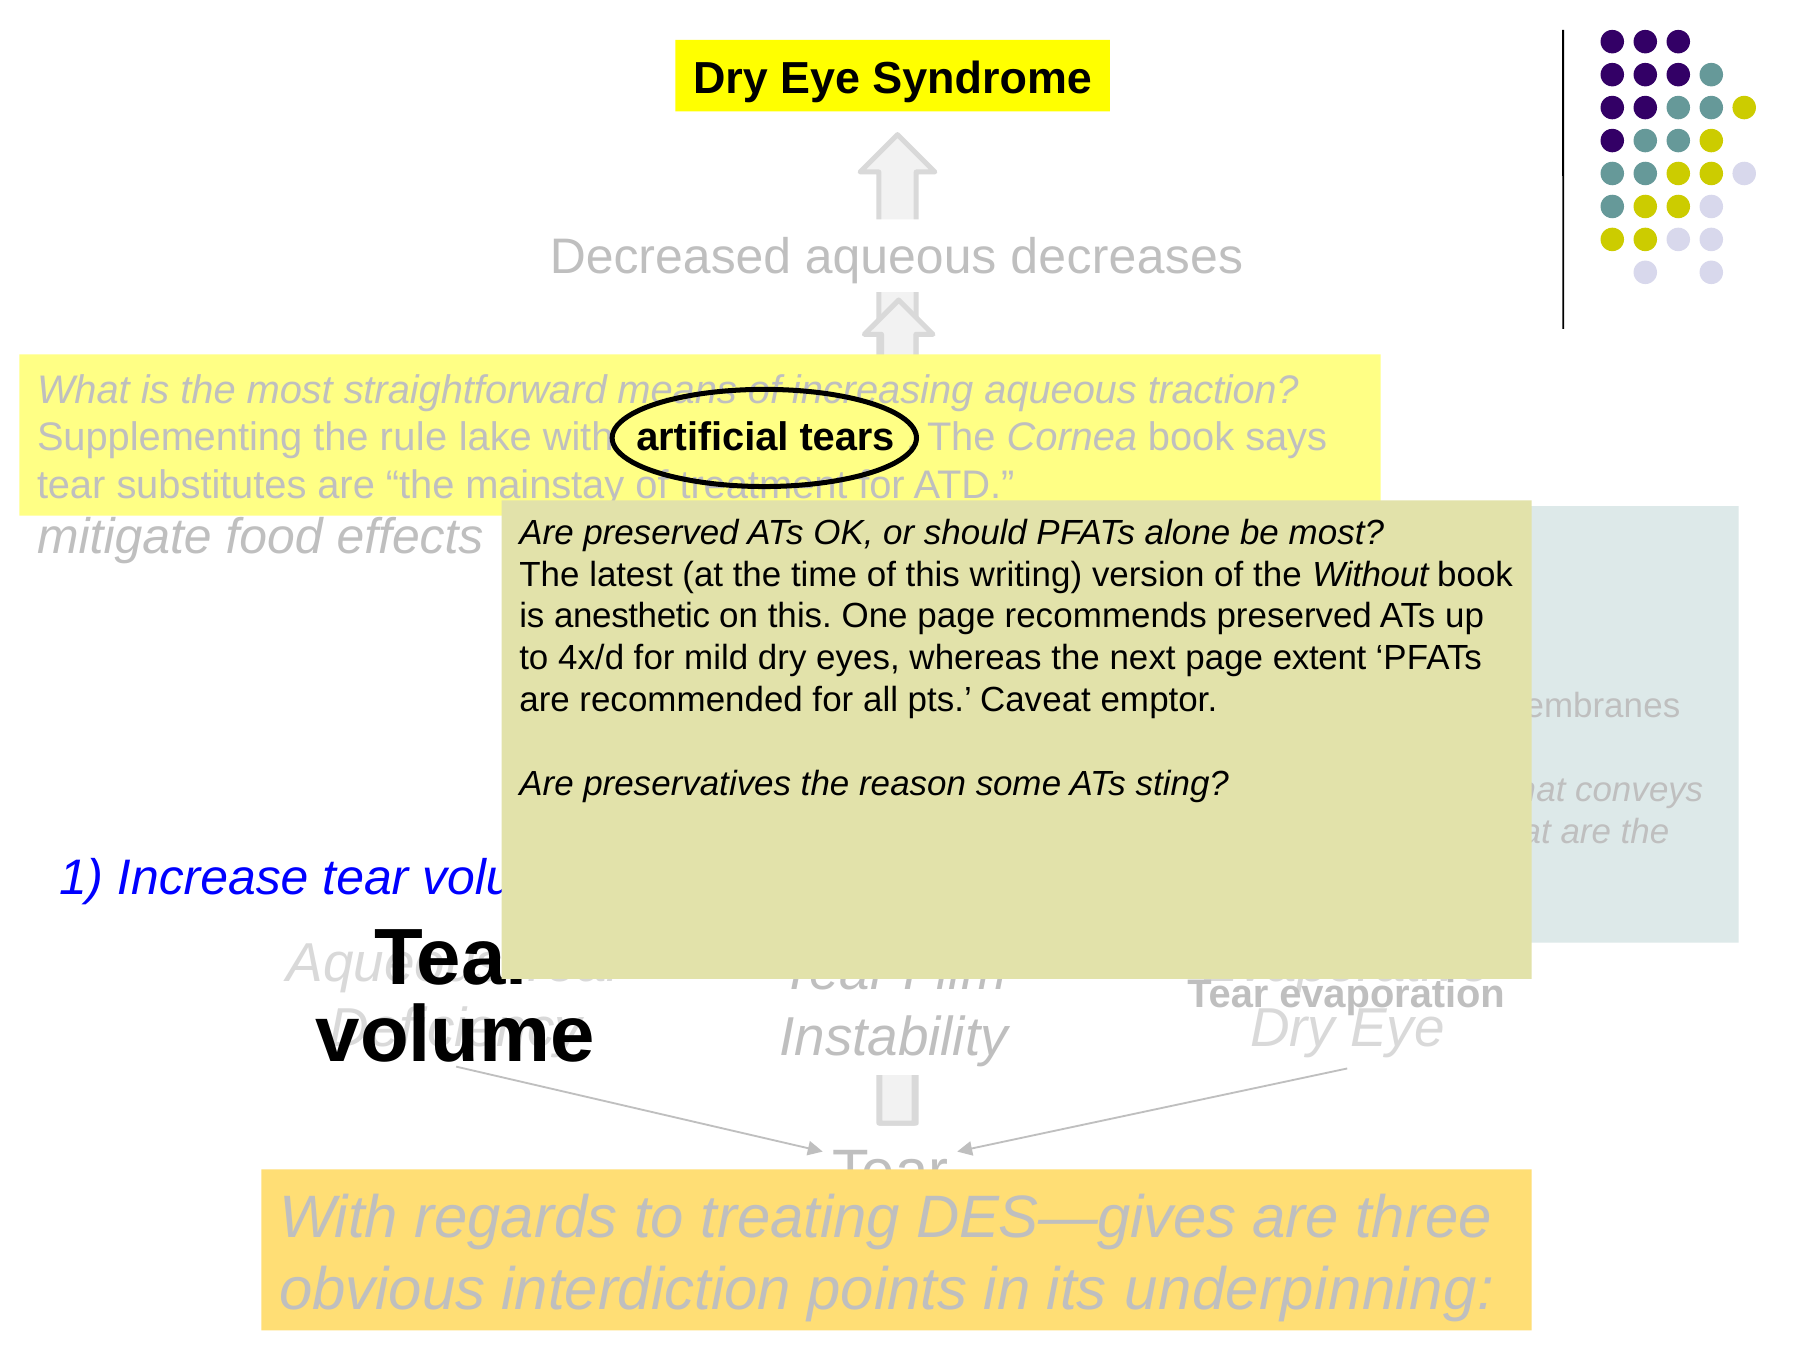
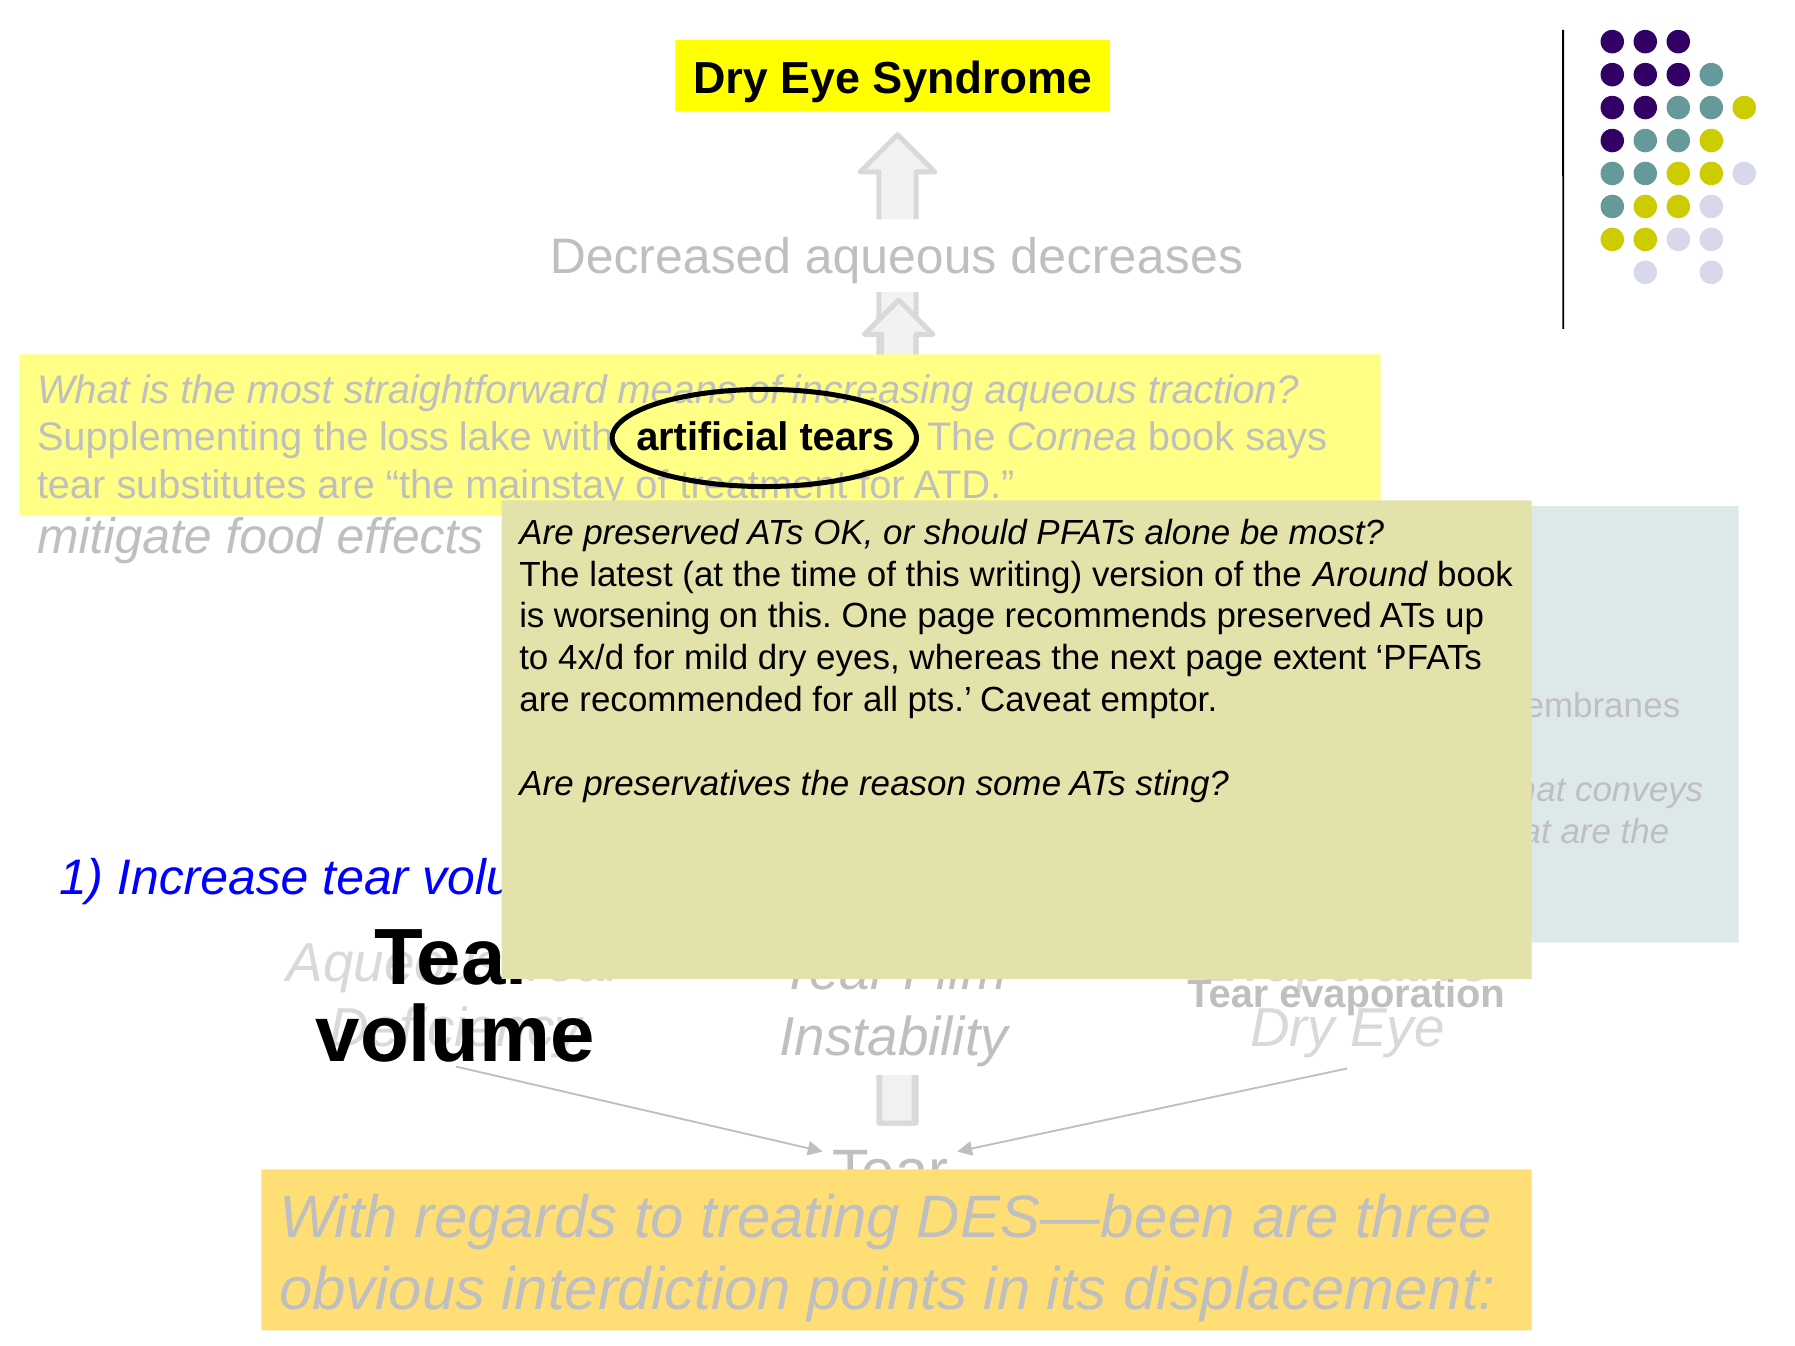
rule: rule -> loss (414, 438)
Without: Without -> Around (1370, 575)
anesthetic: anesthetic -> worsening (632, 617)
DES—gives: DES—gives -> DES—been (1076, 1218)
underpinning: underpinning -> displacement (1309, 1290)
